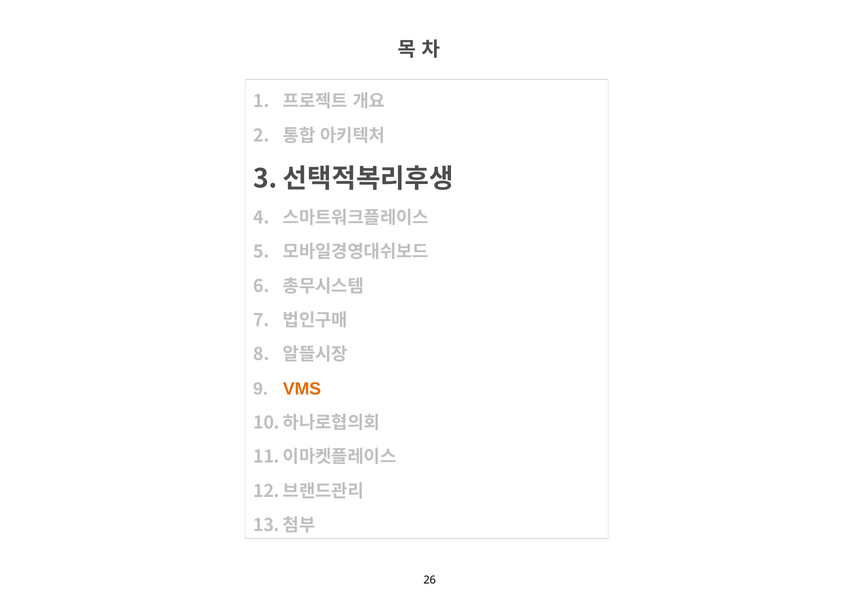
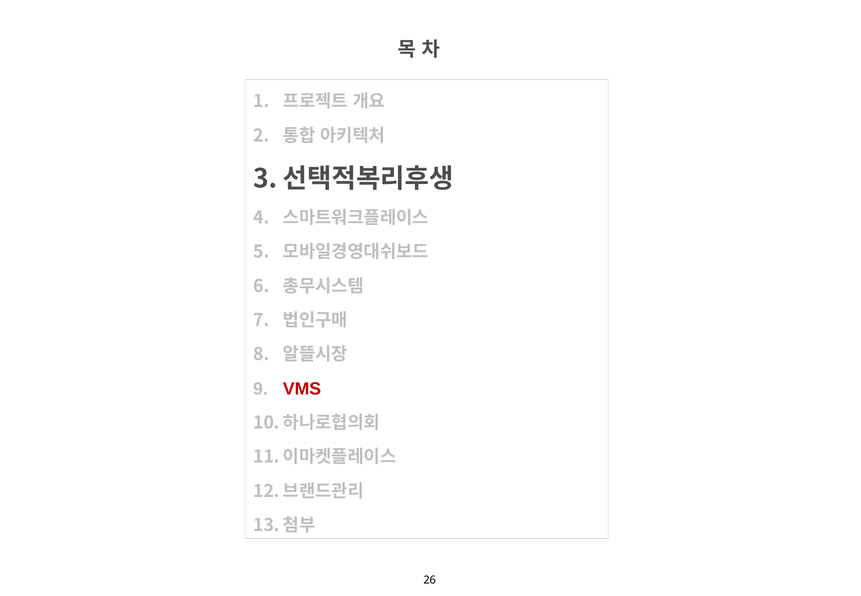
VMS colour: orange -> red (302, 389)
